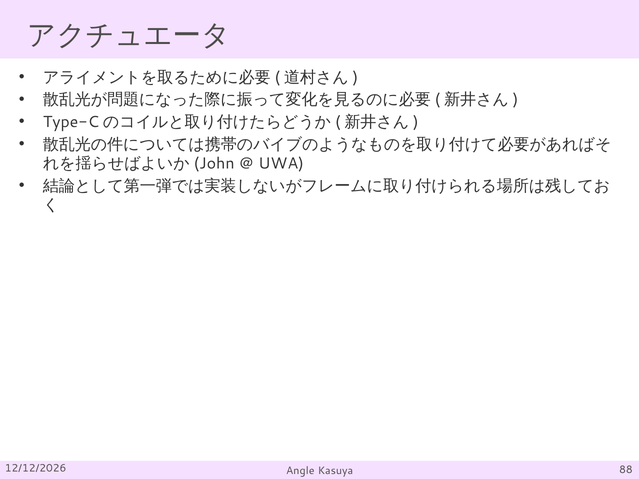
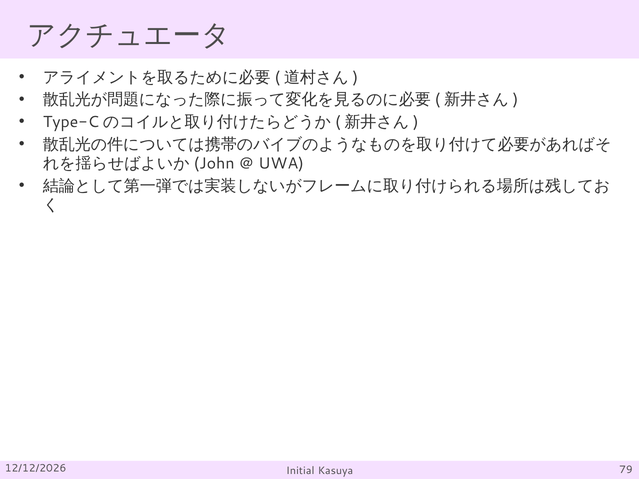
Angle: Angle -> Initial (300, 471)
88: 88 -> 79 (626, 470)
